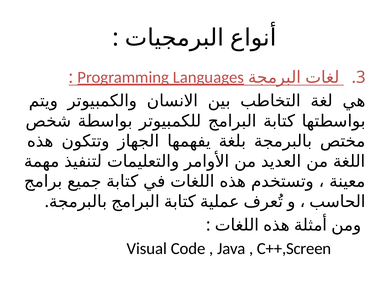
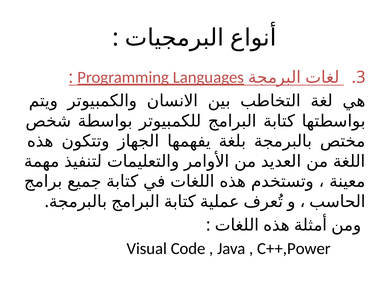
C++,Screen: C++,Screen -> C++,Power (294, 248)
